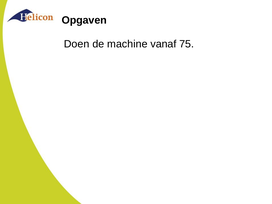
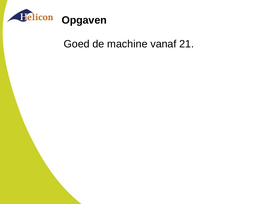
Doen: Doen -> Goed (77, 44)
75: 75 -> 21 (187, 44)
